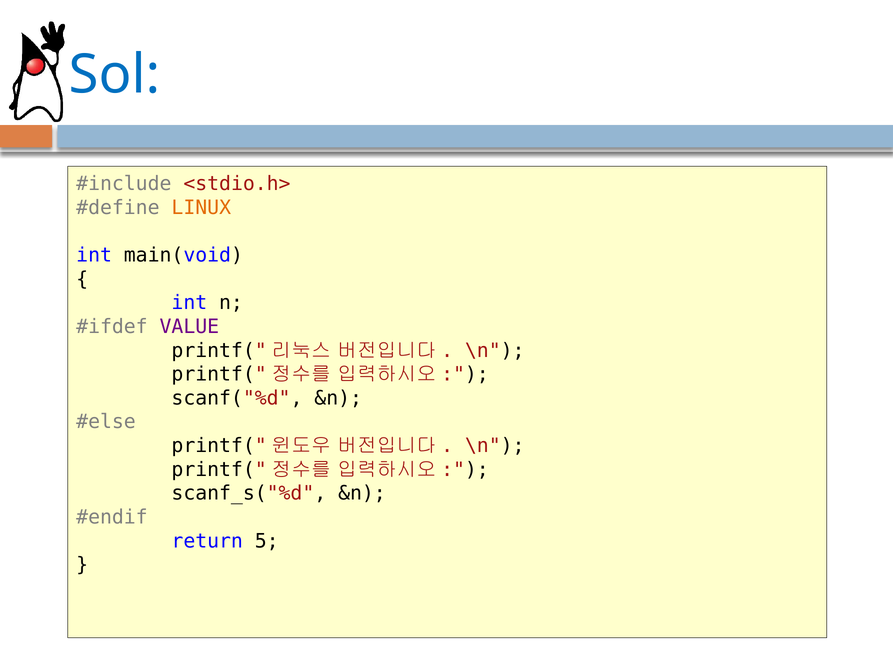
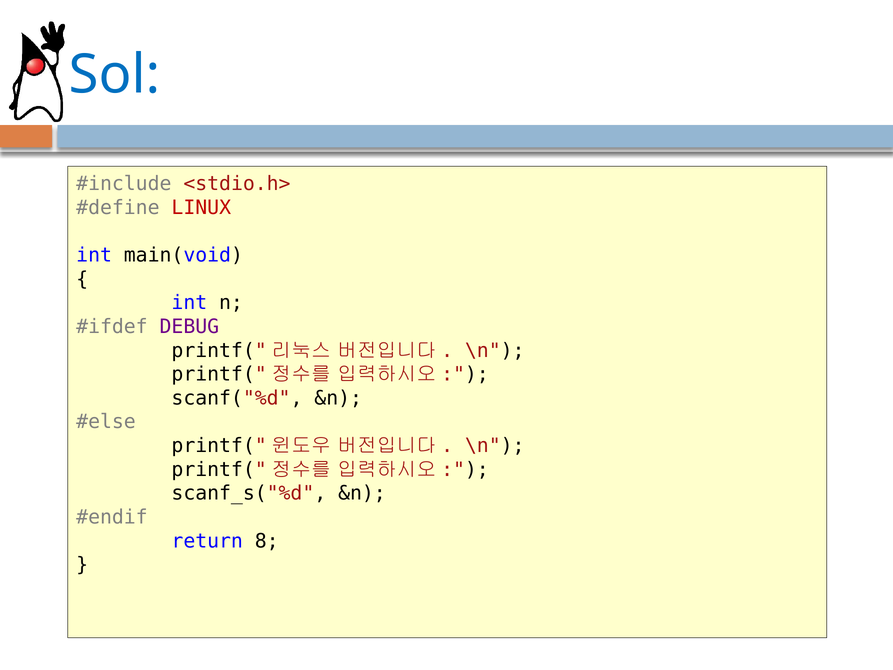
LINUX colour: orange -> red (201, 208)
VALUE: VALUE -> DEBUG (189, 327)
5: 5 -> 8 (267, 541)
